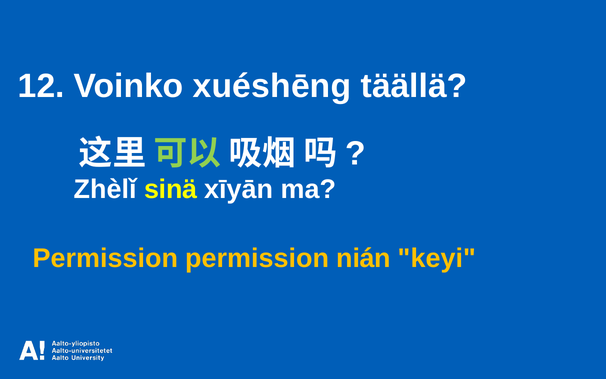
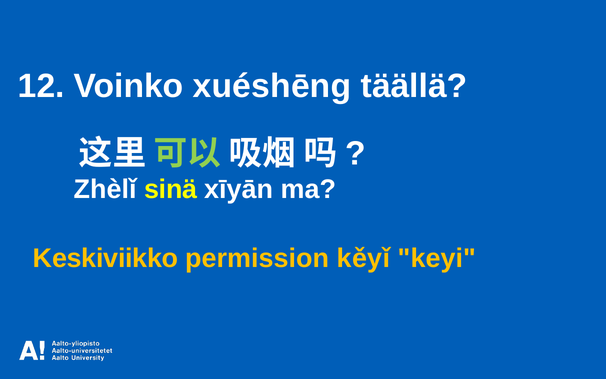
Permission: Permission -> Keskiviikko (106, 258)
nián: nián -> kěyǐ (363, 258)
